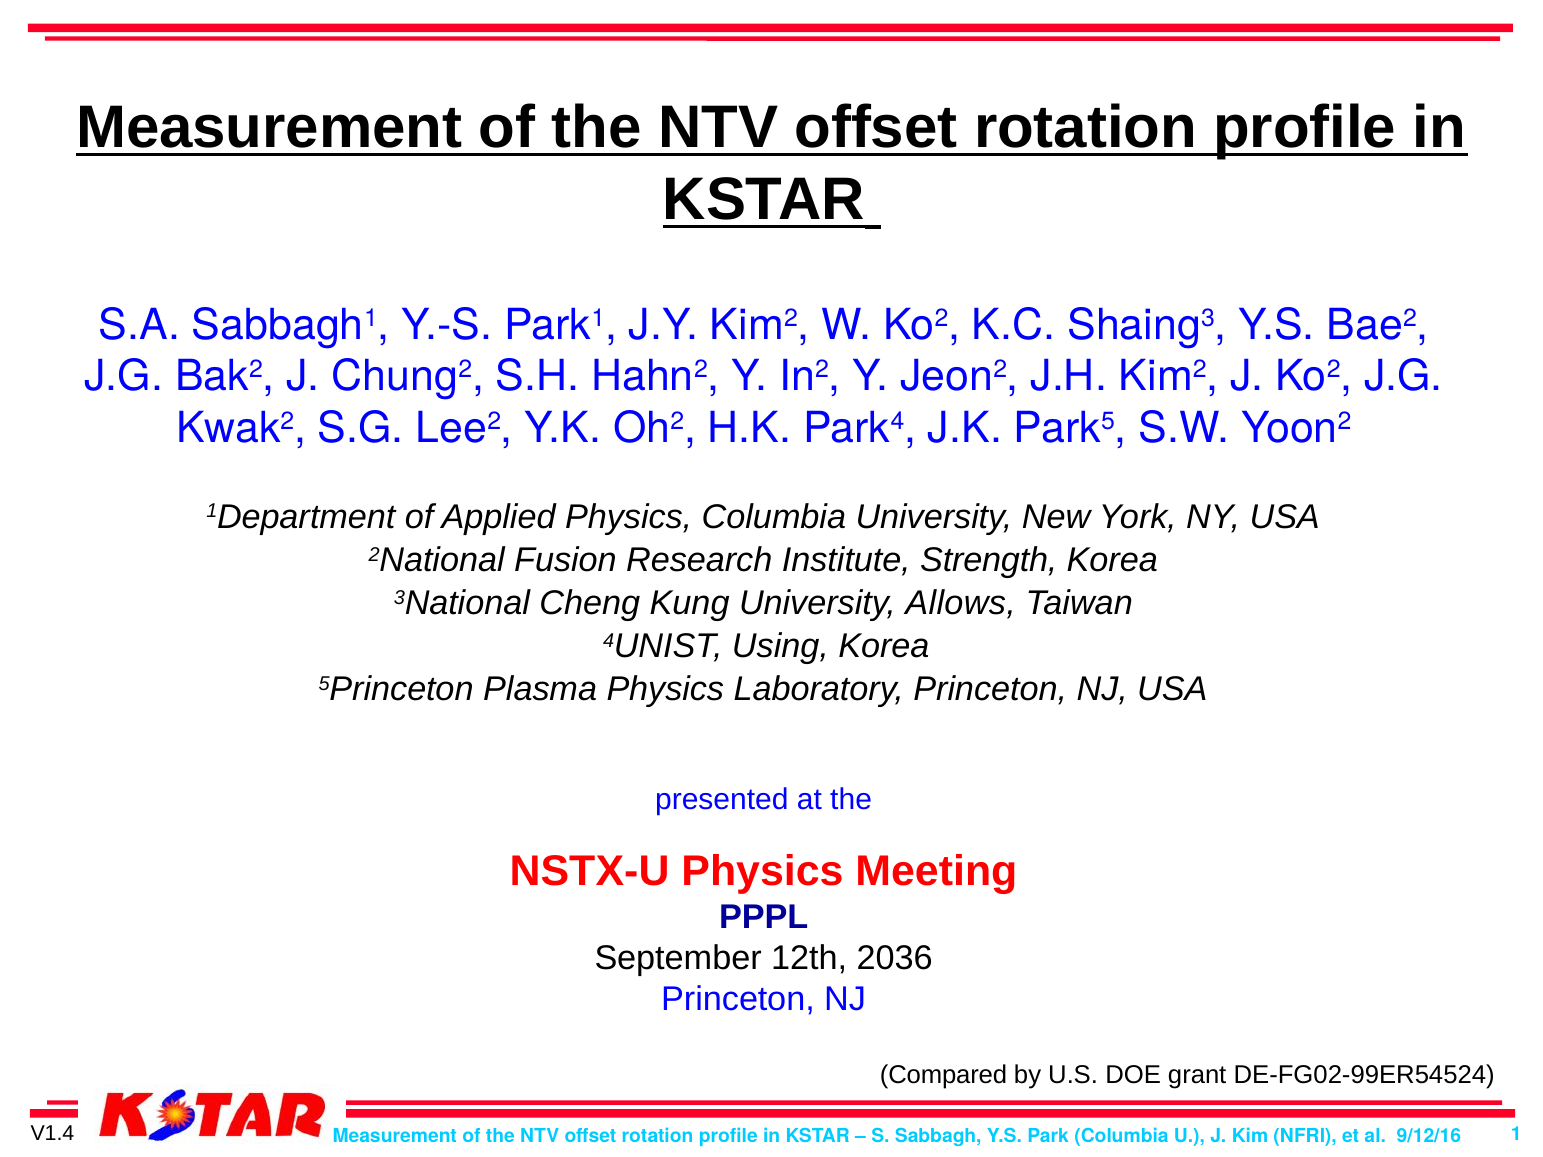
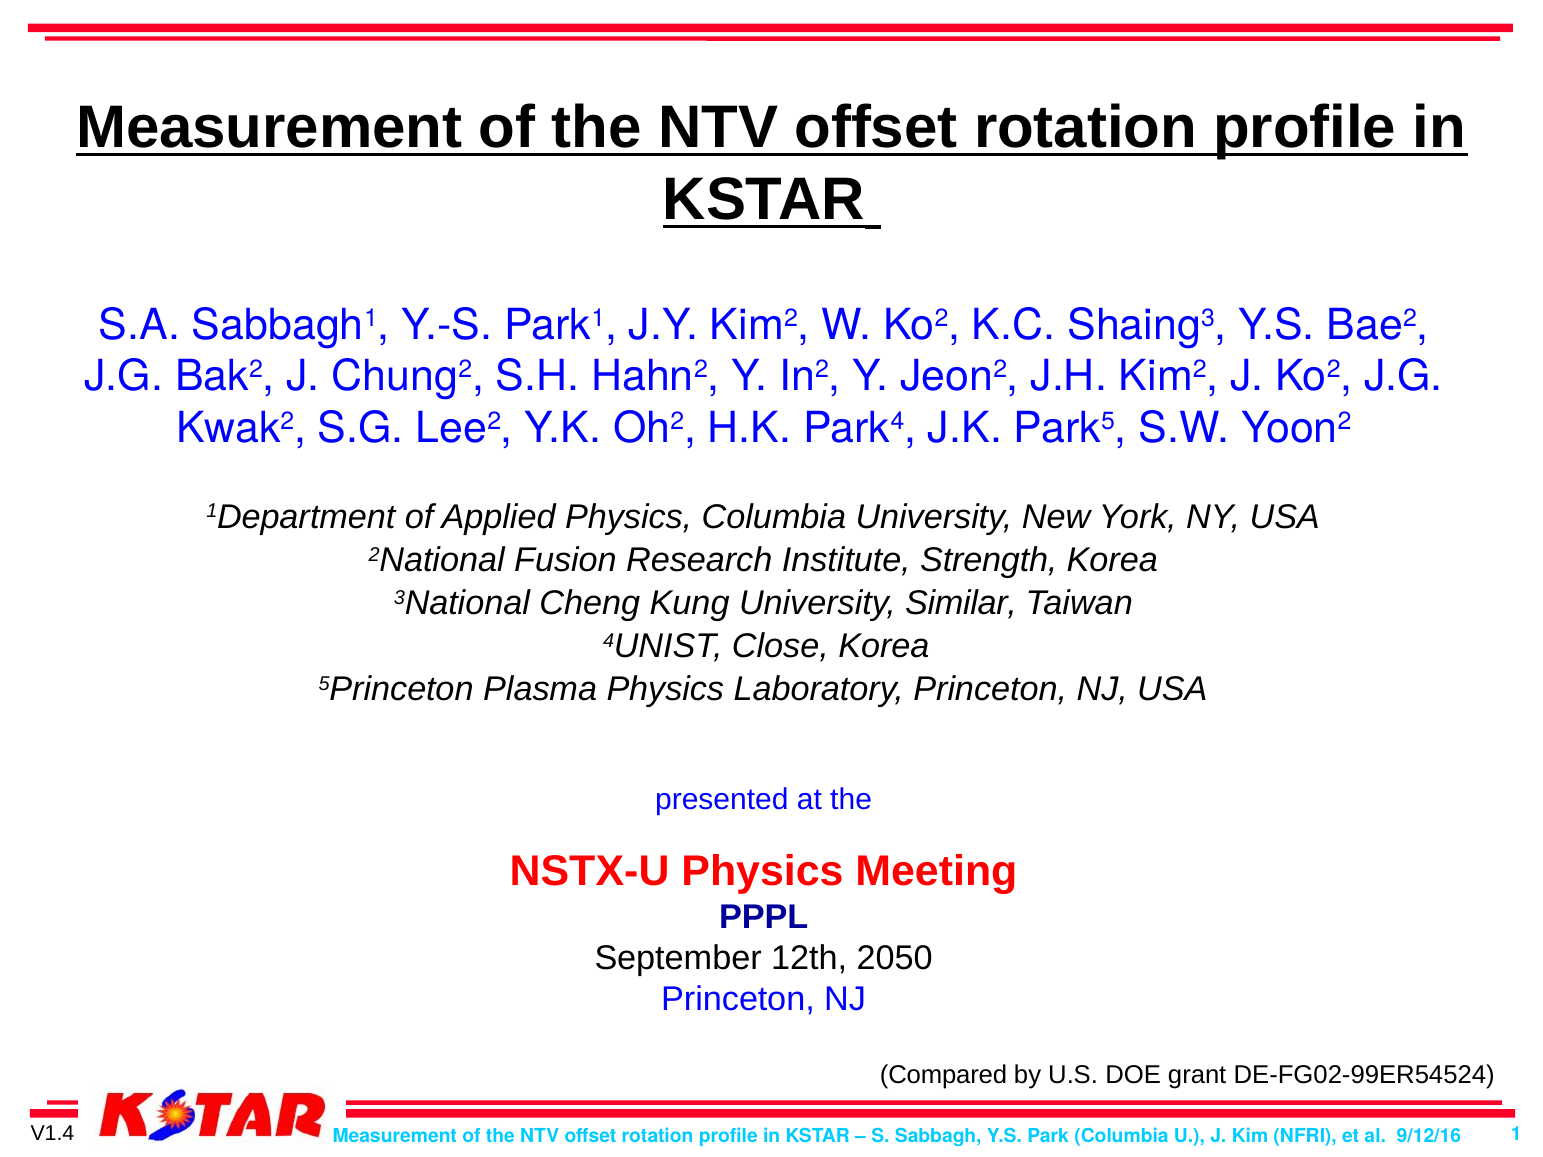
Allows: Allows -> Similar (961, 603)
Using: Using -> Close (780, 646)
2036: 2036 -> 2050 (895, 958)
